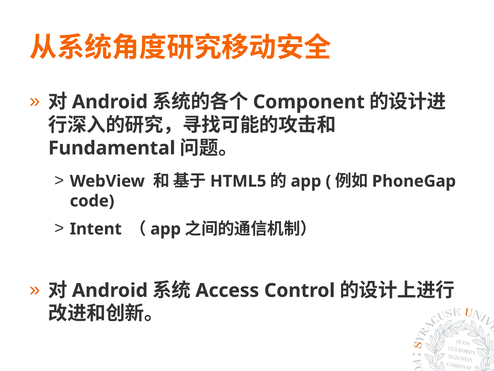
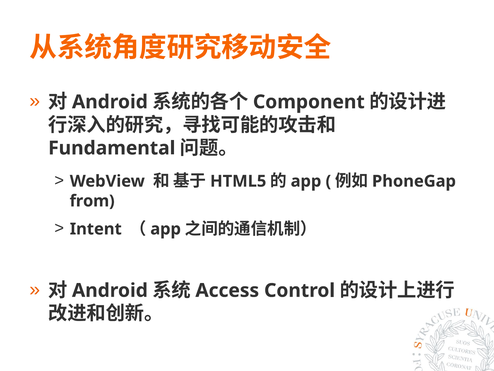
code: code -> from (92, 201)
